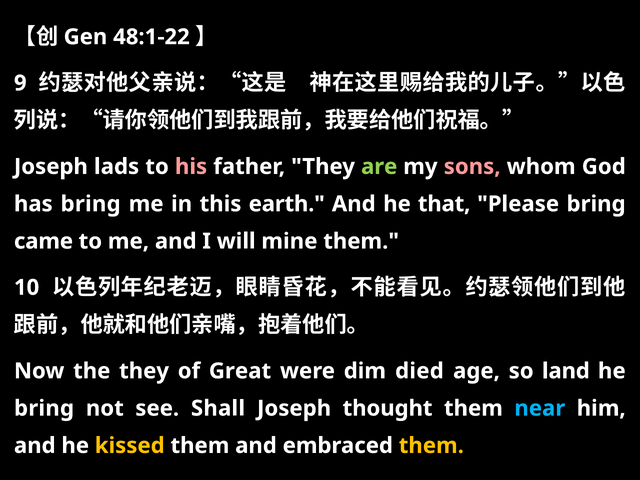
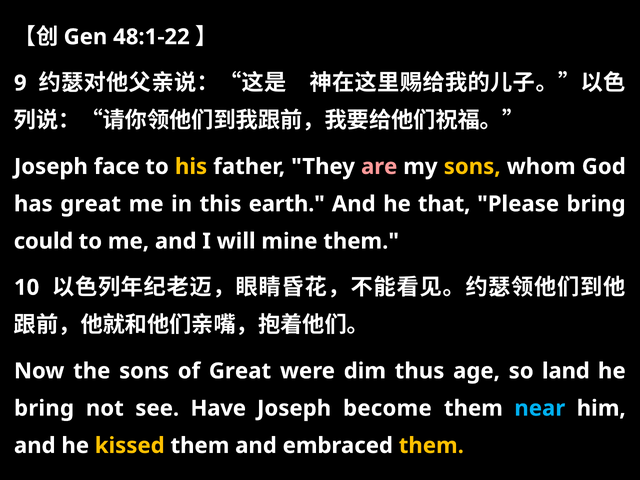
lads: lads -> face (117, 167)
his colour: pink -> yellow (191, 167)
are colour: light green -> pink (379, 167)
sons colour: pink -> yellow (472, 167)
has bring: bring -> great (91, 204)
came: came -> could (43, 241)
the they: they -> sons (144, 371)
died: died -> thus (420, 371)
Shall: Shall -> Have (218, 408)
thought: thought -> become (387, 408)
